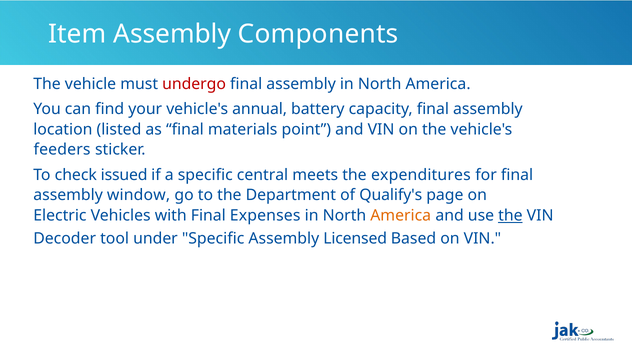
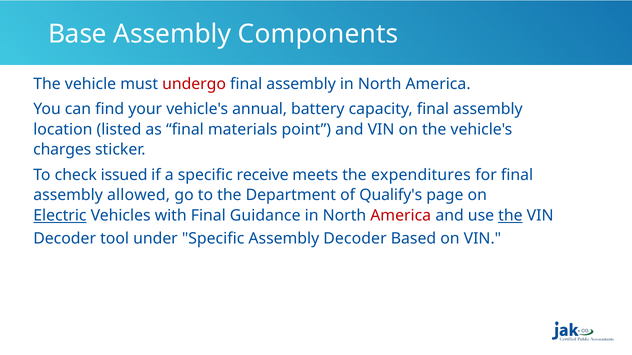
Item: Item -> Base (77, 34)
feeders: feeders -> charges (62, 150)
central: central -> receive (263, 175)
window: window -> allowed (139, 195)
Electric underline: none -> present (60, 216)
Expenses: Expenses -> Guidance (265, 216)
America colour: orange -> red (401, 216)
Assembly Licensed: Licensed -> Decoder (355, 239)
